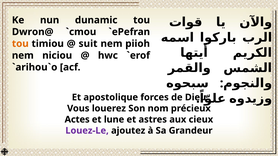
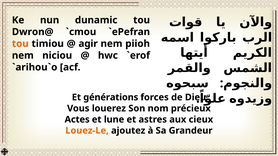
suit: suit -> agir (88, 44)
apostolique: apostolique -> générations (111, 98)
Louez-Le colour: purple -> orange (87, 131)
